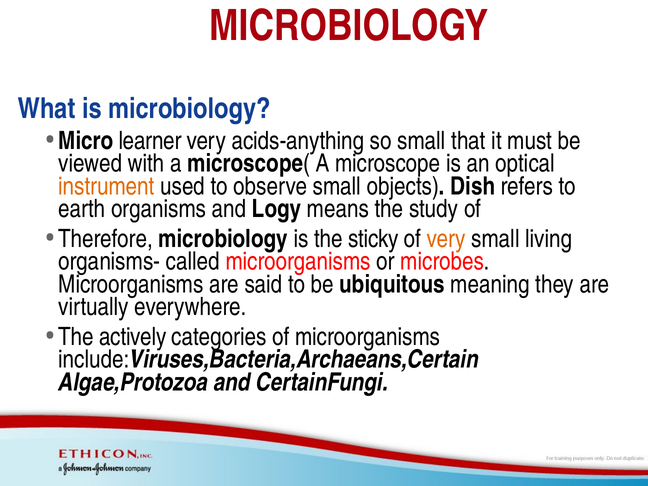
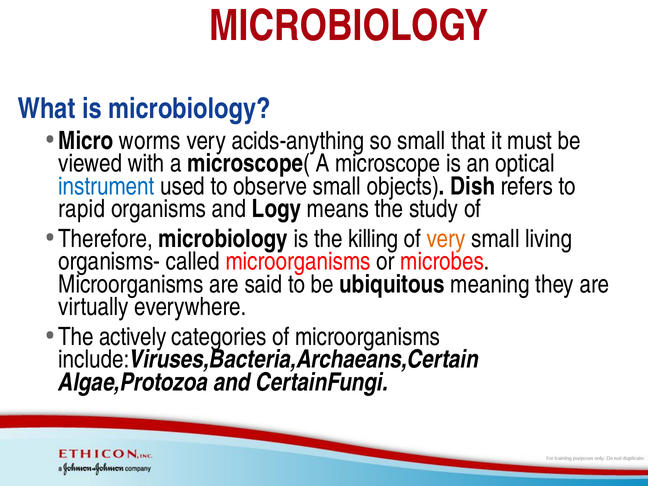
learner: learner -> worms (150, 141)
instrument colour: orange -> blue (106, 186)
earth: earth -> rapid (82, 209)
sticky: sticky -> killing (373, 239)
